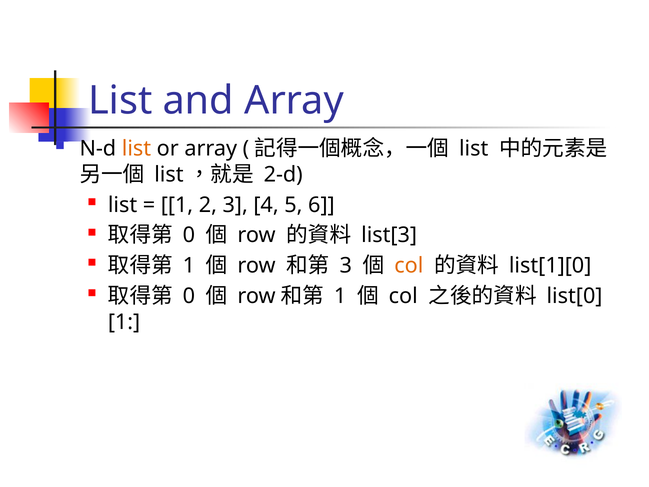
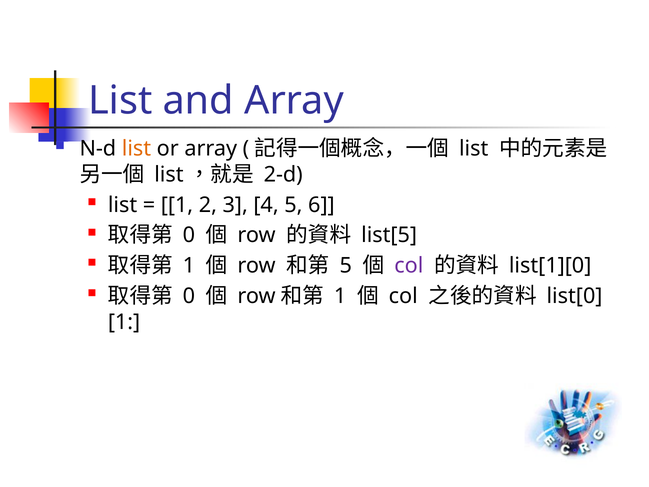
list[3: list[3 -> list[5 (389, 235)
3: 3 -> 5 (346, 265)
col colour: orange -> purple (409, 265)
